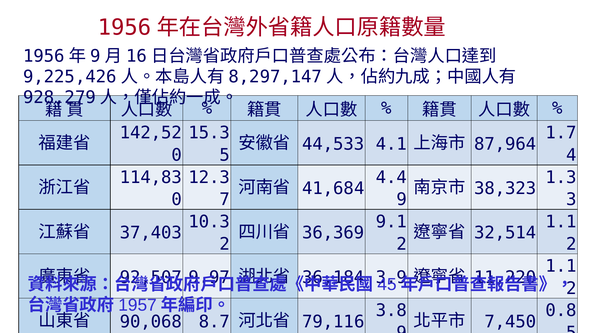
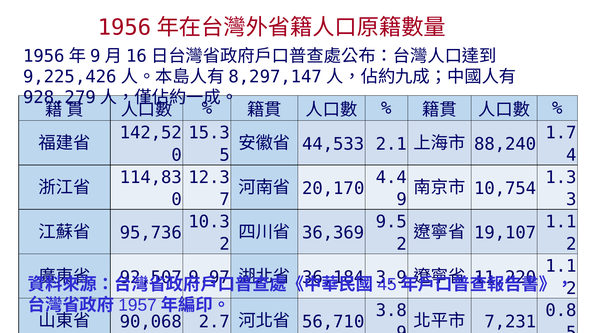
4.1: 4.1 -> 2.1 (391, 144)
87,964: 87,964 -> 88,240 (505, 144)
41,684: 41,684 -> 20,170 (333, 189)
38,323: 38,323 -> 10,754 (505, 189)
9.1: 9.1 -> 9.5 (391, 222)
37,403: 37,403 -> 95,736 (151, 233)
32,514: 32,514 -> 19,107 (505, 233)
8.7: 8.7 -> 2.7 (214, 322)
79,116: 79,116 -> 56,710 (333, 322)
7,450: 7,450 -> 7,231 (510, 322)
